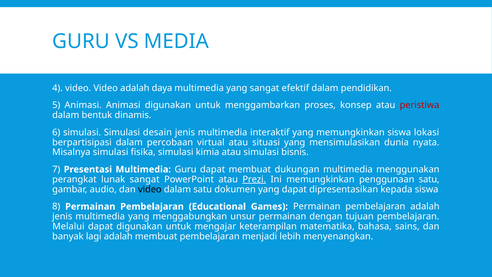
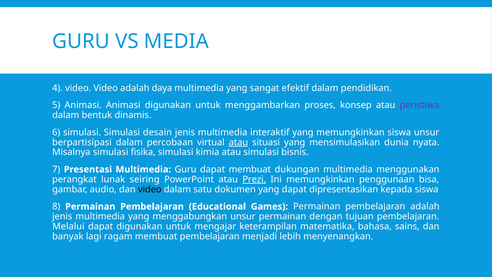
peristiwa colour: red -> purple (419, 105)
siswa lokasi: lokasi -> unsur (427, 132)
atau underline: none -> present (238, 142)
lunak sangat: sangat -> seiring (145, 179)
penggunaan satu: satu -> bisa (429, 179)
lagi adalah: adalah -> ragam (118, 236)
